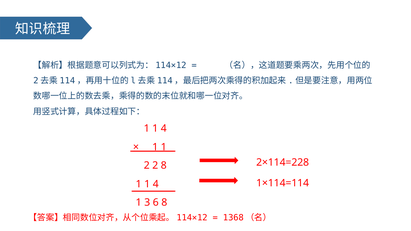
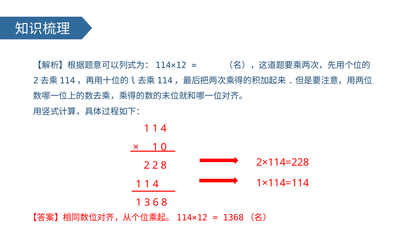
1: 1 -> 0 (164, 147)
